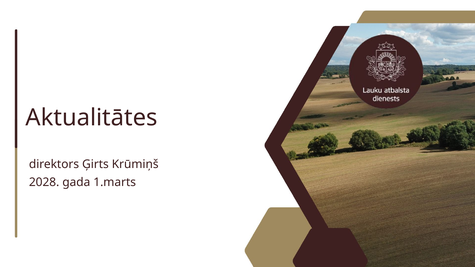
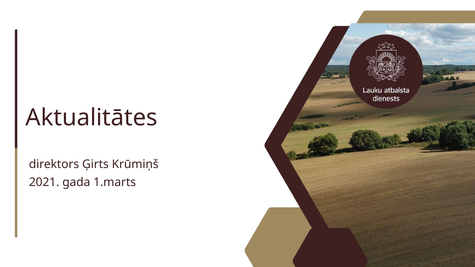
2028: 2028 -> 2021 (44, 182)
